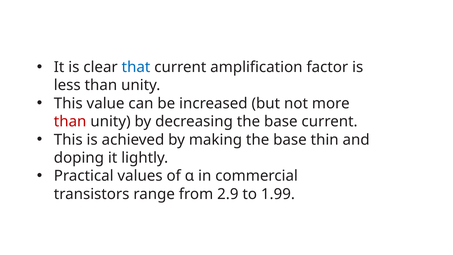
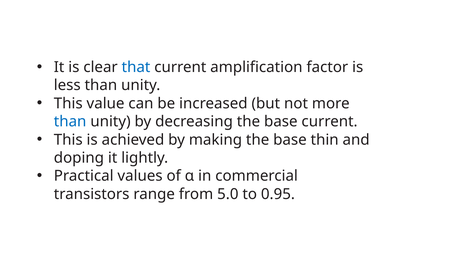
than colour: red -> blue (70, 121)
2.9: 2.9 -> 5.0 (228, 194)
1.99: 1.99 -> 0.95 (278, 194)
